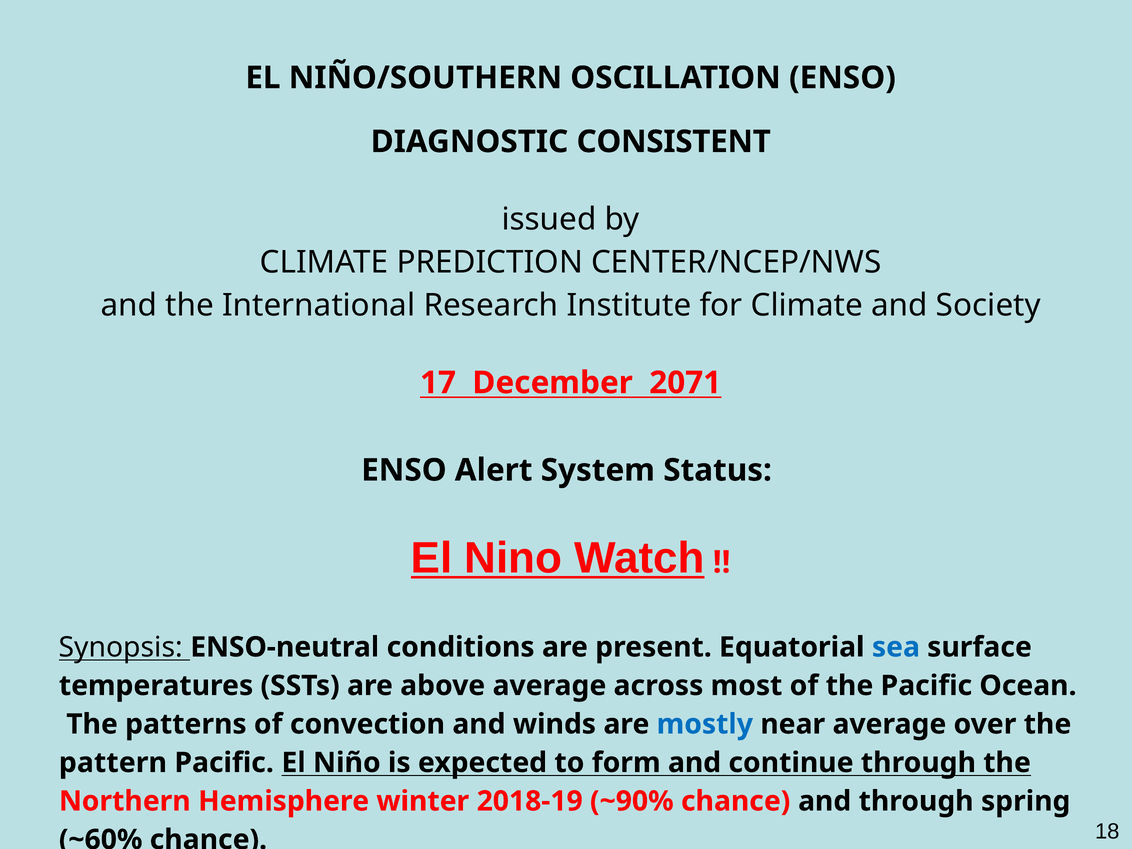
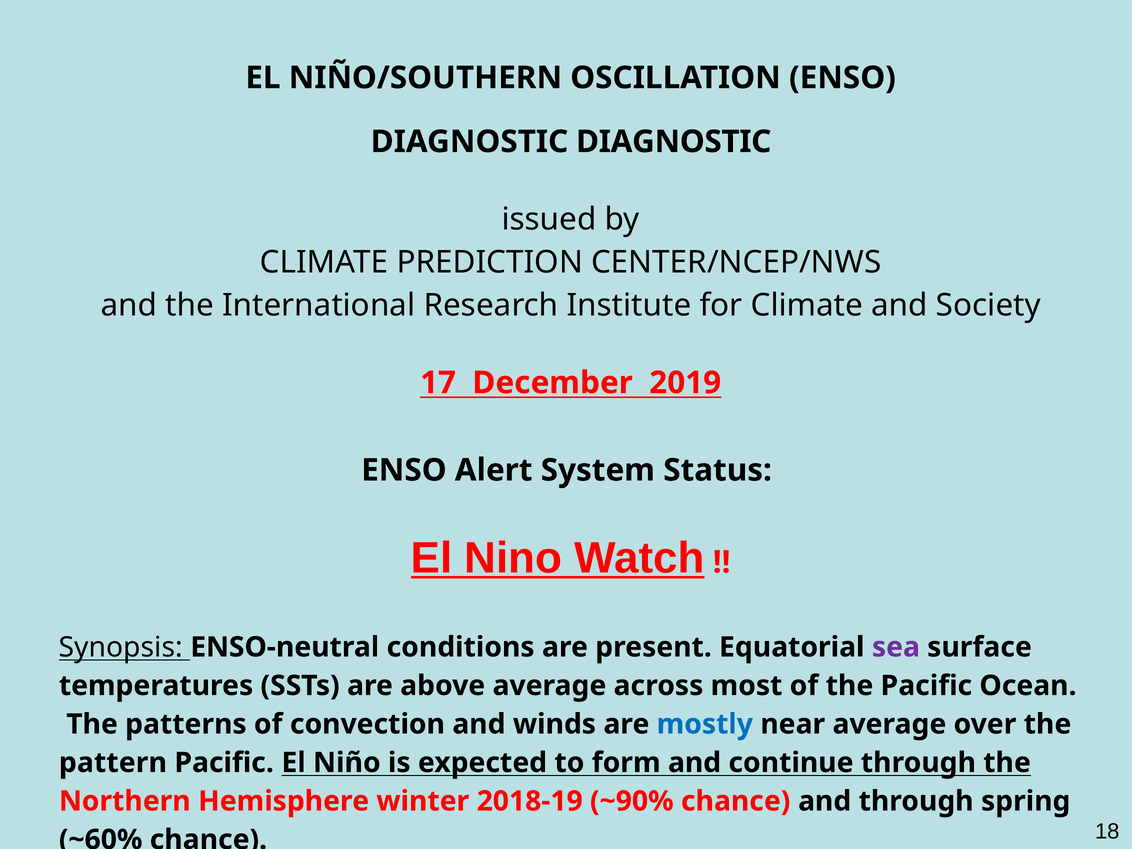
DIAGNOSTIC CONSISTENT: CONSISTENT -> DIAGNOSTIC (674, 142)
2071: 2071 -> 2019 (685, 383)
sea colour: blue -> purple (896, 647)
